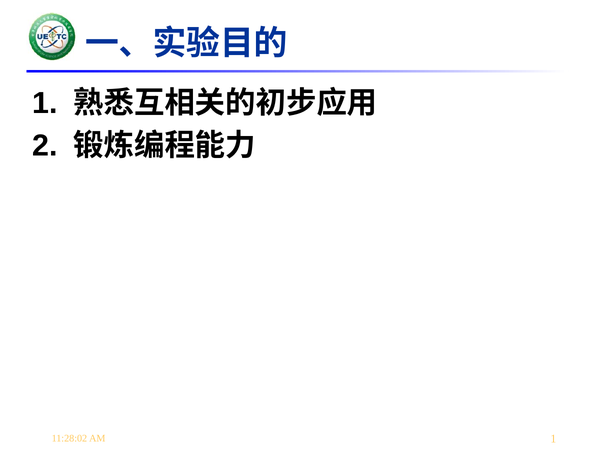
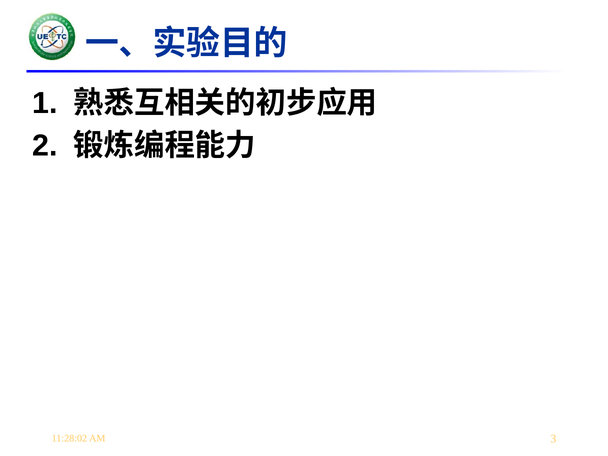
1: 1 -> 3 (553, 439)
